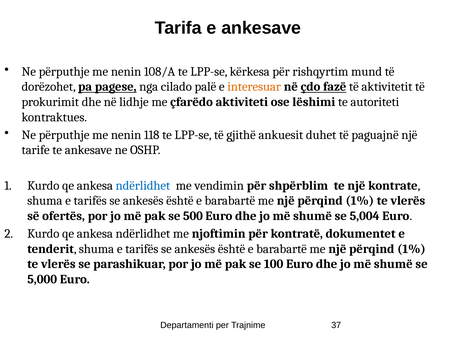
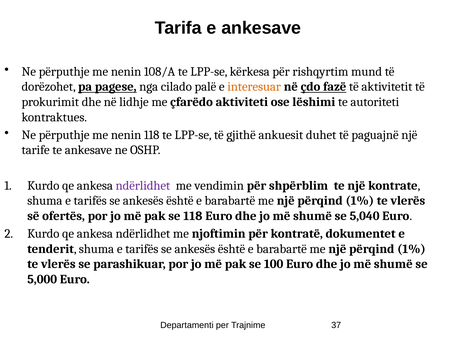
ndërlidhet colour: blue -> purple (143, 186)
se 500: 500 -> 118 (193, 216)
5,004: 5,004 -> 5,040 (365, 216)
